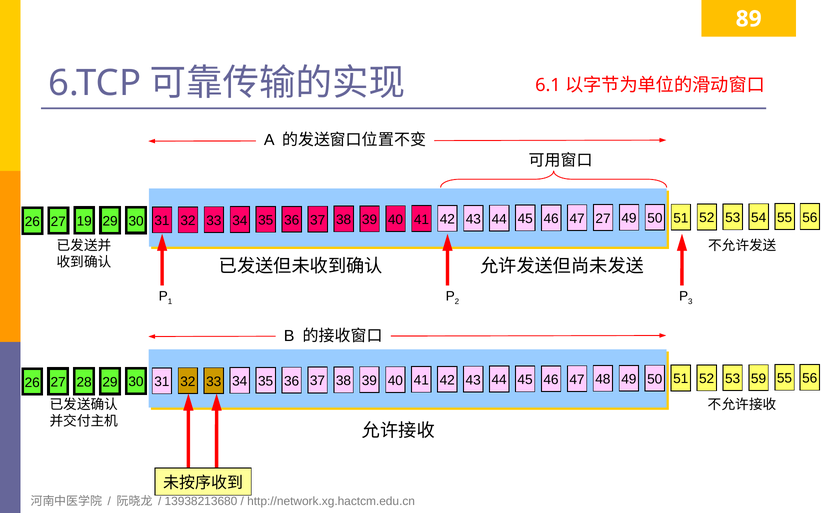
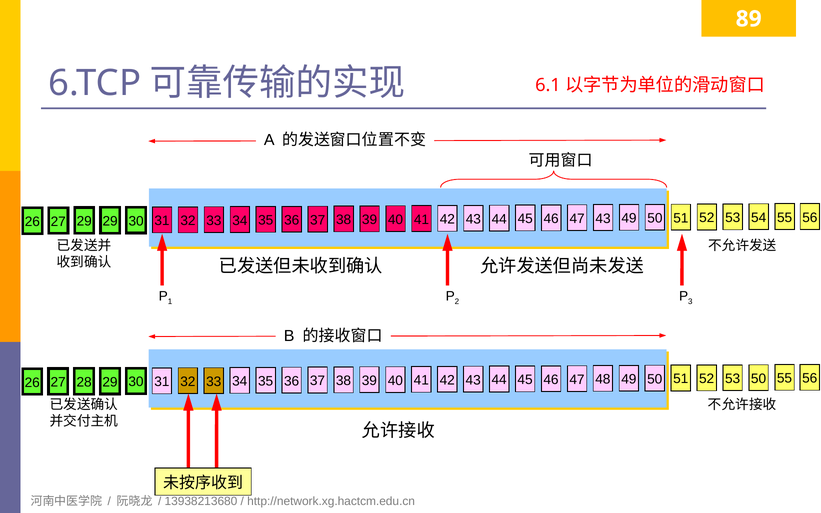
27 19: 19 -> 29 (84, 221)
47 27: 27 -> 43 (603, 219)
53 59: 59 -> 50 (759, 379)
